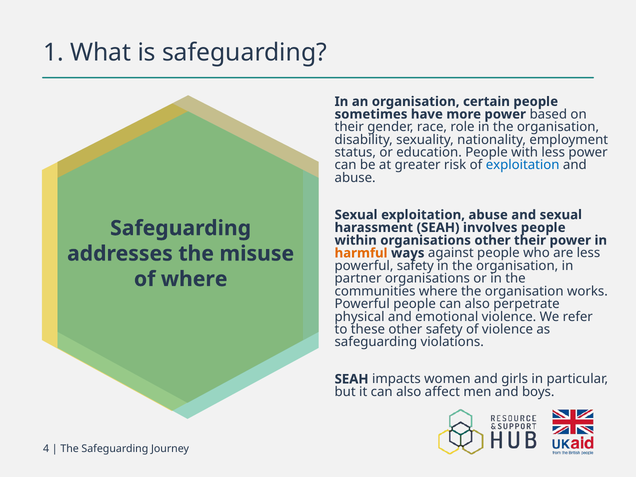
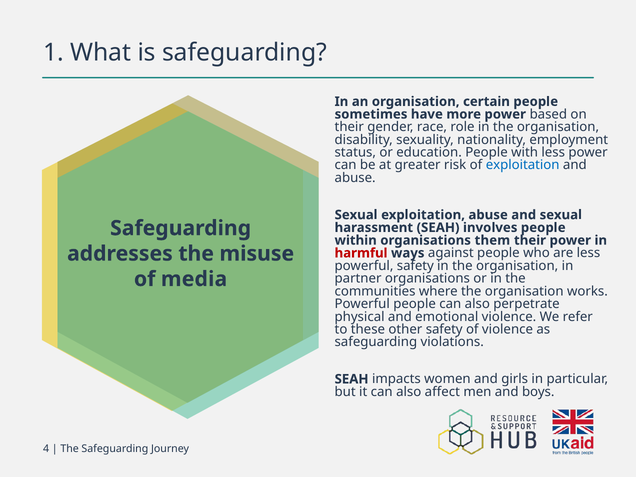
organisations other: other -> them (492, 240)
harmful colour: orange -> red (361, 253)
of where: where -> media (194, 279)
